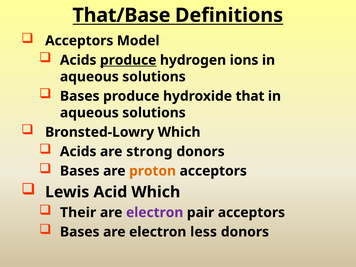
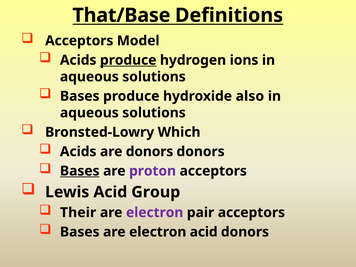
that: that -> also (250, 96)
are strong: strong -> donors (150, 152)
Bases underline: none -> present (80, 171)
proton colour: orange -> purple (153, 171)
Acid Which: Which -> Group (156, 192)
electron less: less -> acid (204, 232)
